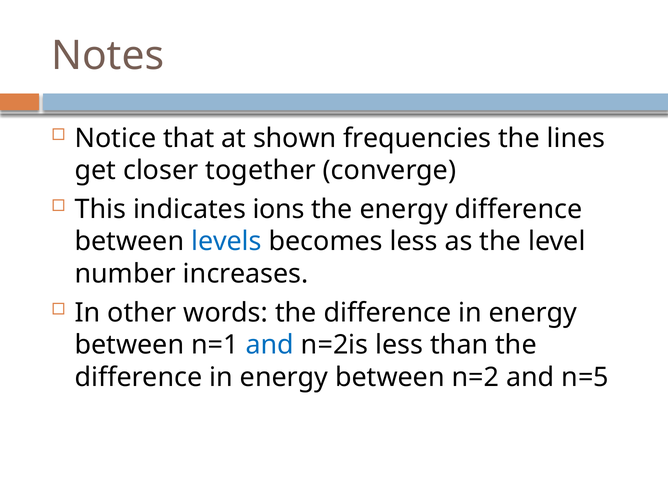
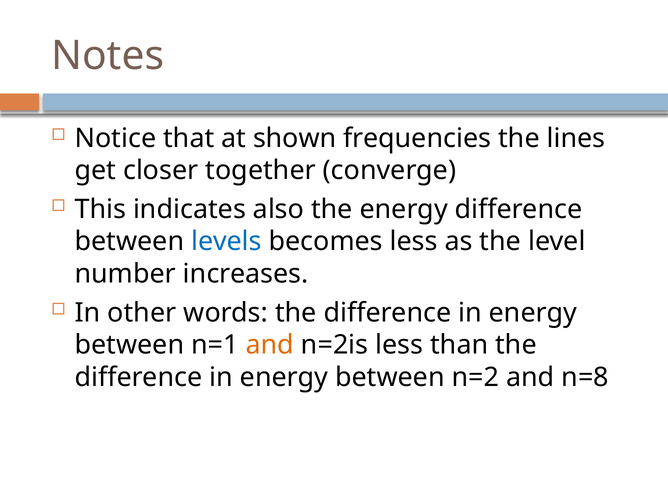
ions: ions -> also (279, 209)
and colour: blue -> orange (270, 345)
n=5: n=5 -> n=8 (585, 377)
